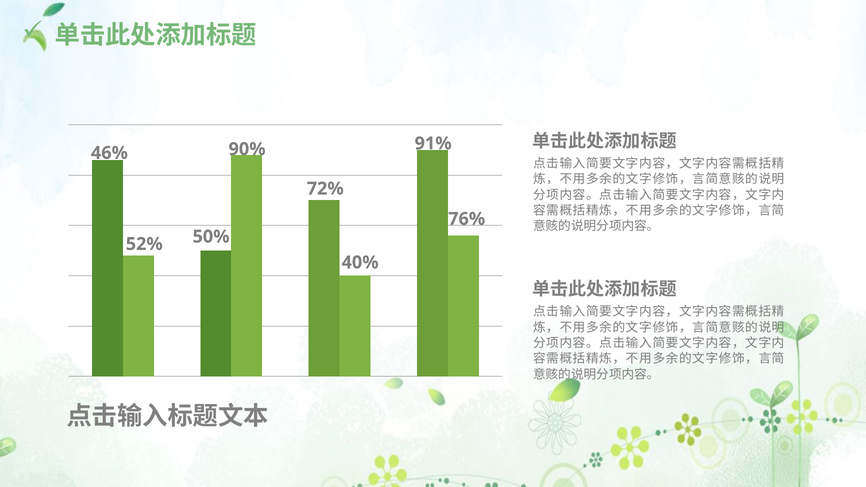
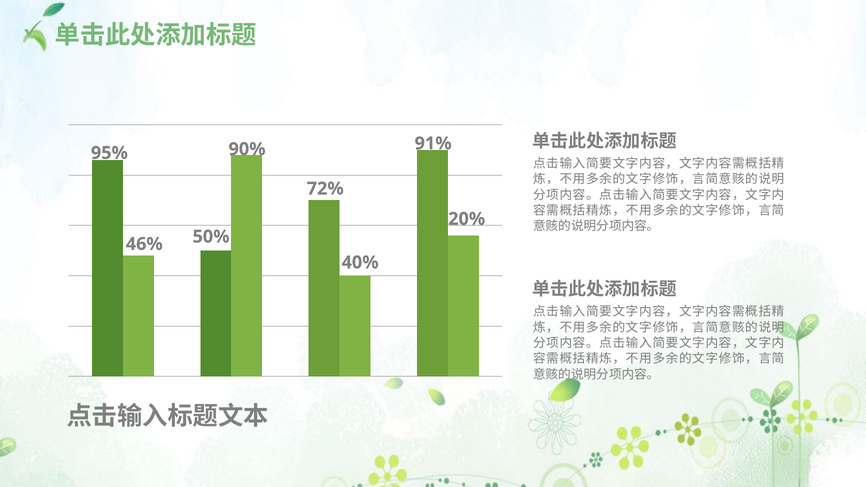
46%: 46% -> 95% (109, 153)
76%: 76% -> 20% (467, 219)
52%: 52% -> 46% (144, 244)
